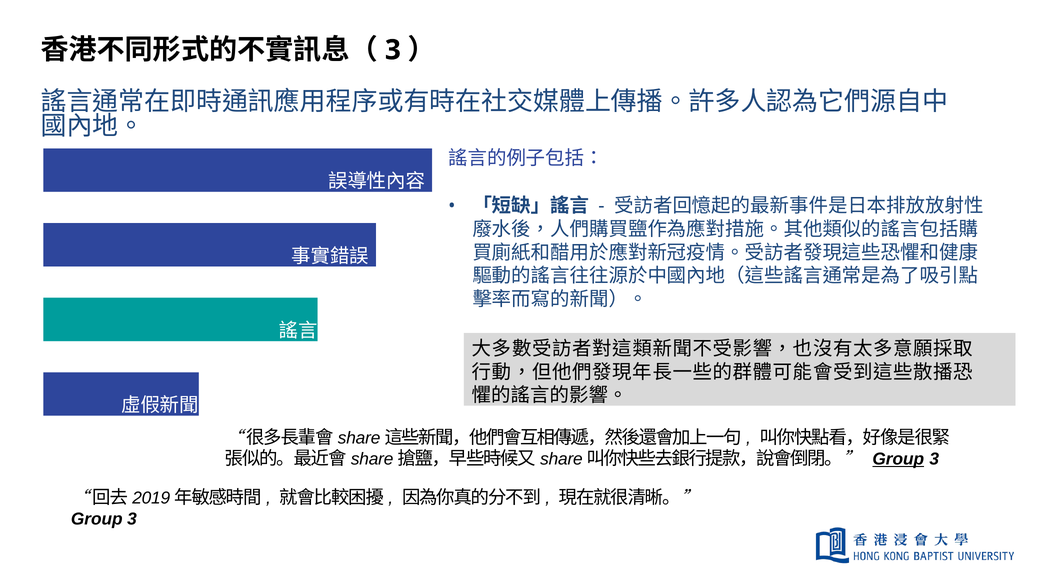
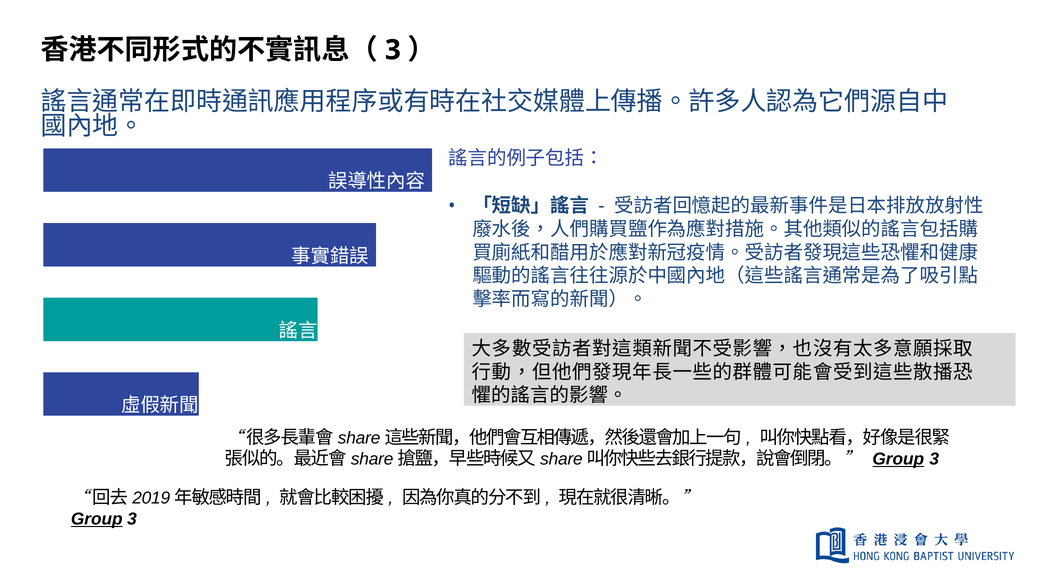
Group underline: none -> present (97, 519)
